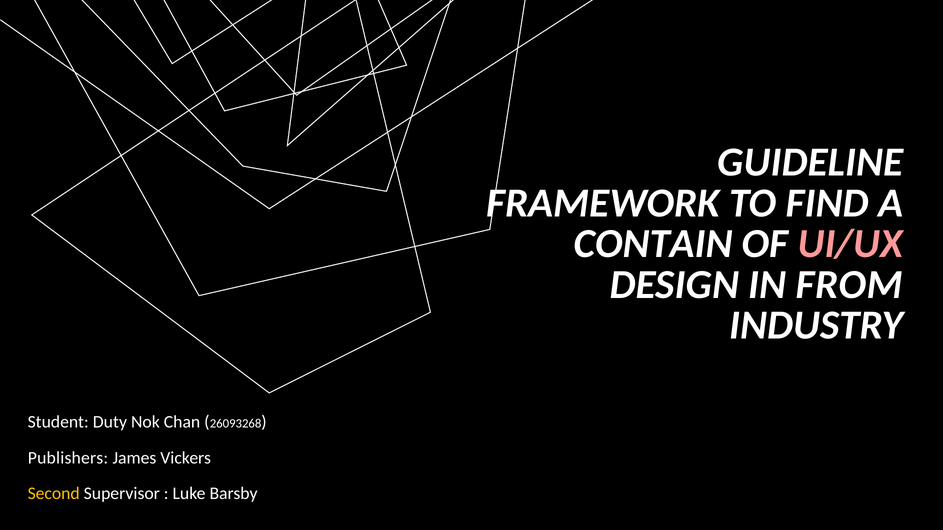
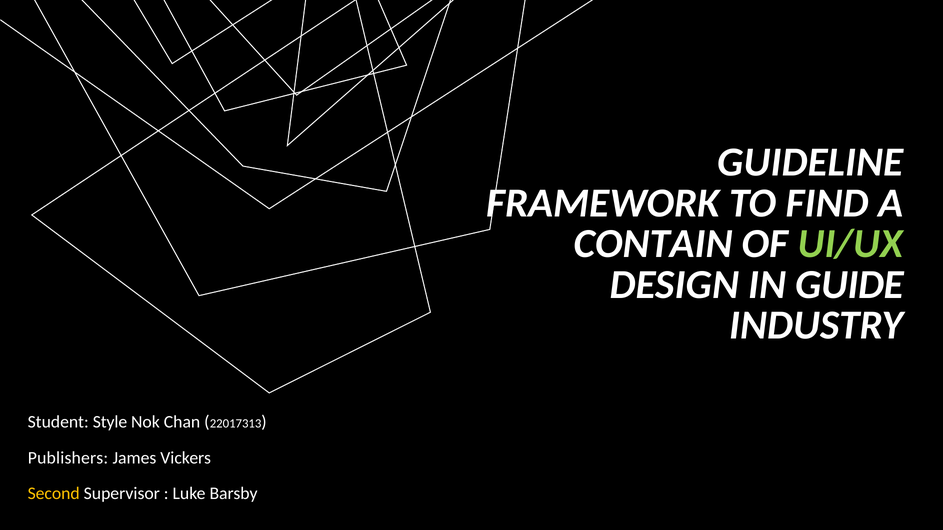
UI/UX colour: pink -> light green (850, 244)
FROM: FROM -> GUIDE (850, 285)
Duty: Duty -> Style (110, 422)
26093268: 26093268 -> 22017313 (236, 424)
